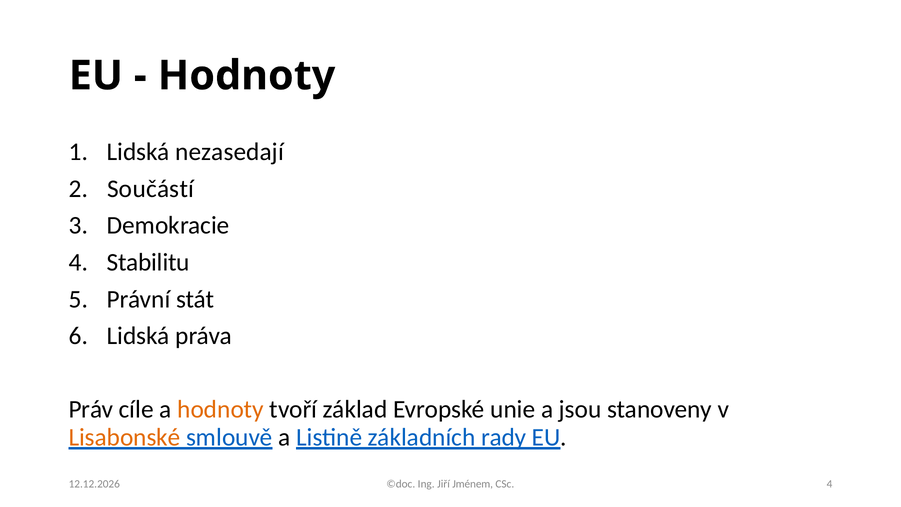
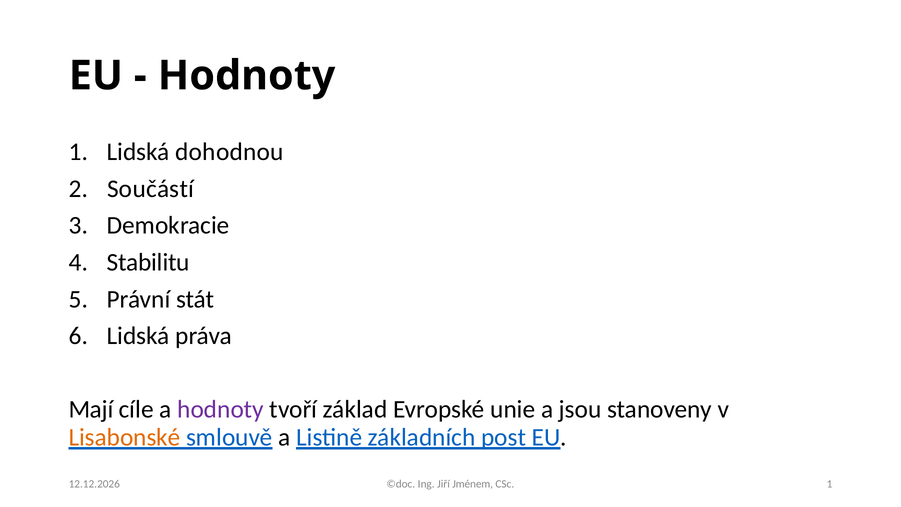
nezasedají: nezasedají -> dohodnou (230, 152)
Práv: Práv -> Mají (91, 409)
hodnoty colour: orange -> purple (221, 409)
rady: rady -> post (504, 437)
CSc 4: 4 -> 1 (829, 484)
